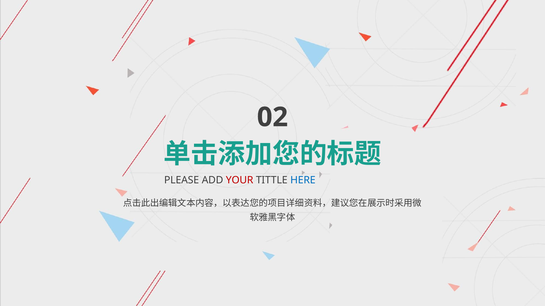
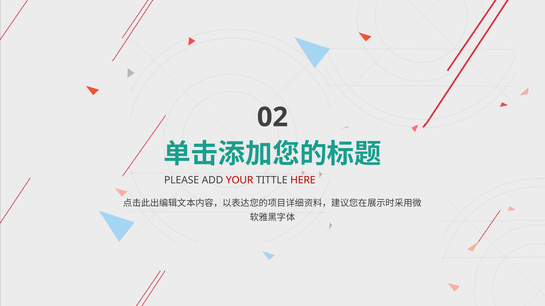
HERE colour: blue -> red (303, 180)
